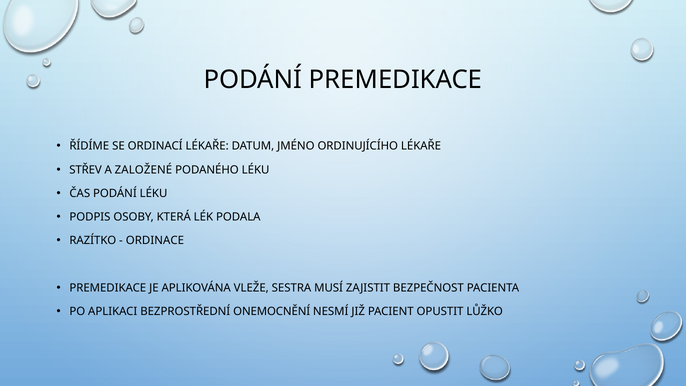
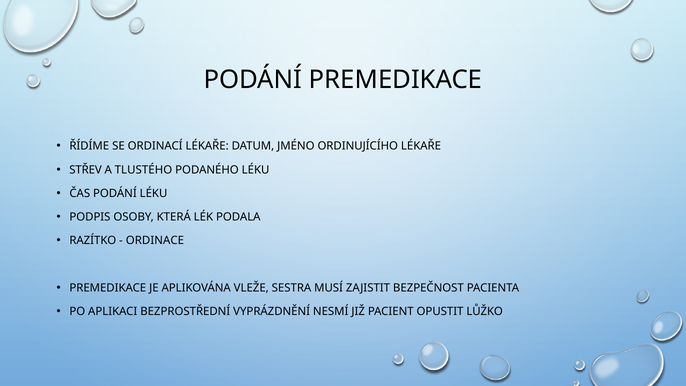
ZALOŽENÉ: ZALOŽENÉ -> TLUSTÉHO (143, 170)
ONEMOCNĚNÍ: ONEMOCNĚNÍ -> VYPRÁZDNĚNÍ (272, 311)
